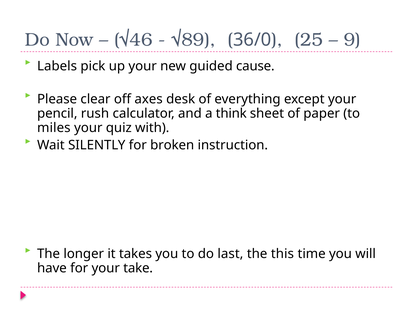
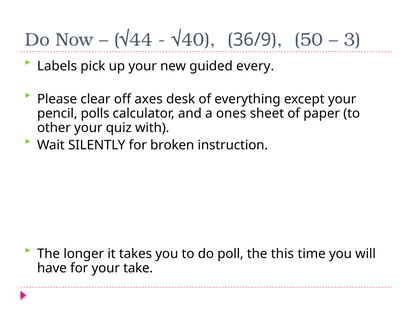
√46: √46 -> √44 (133, 40)
√89: √89 -> √40 (194, 40)
36/0: 36/0 -> 36/9 (252, 40)
25: 25 -> 50 (309, 40)
9: 9 -> 3 (352, 40)
cause: cause -> every (255, 66)
rush: rush -> polls (95, 113)
think: think -> ones (231, 113)
miles: miles -> other (54, 128)
last: last -> poll (230, 254)
